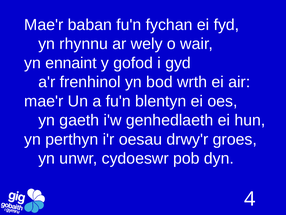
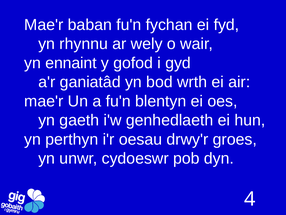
frenhinol: frenhinol -> ganiatâd (90, 82)
